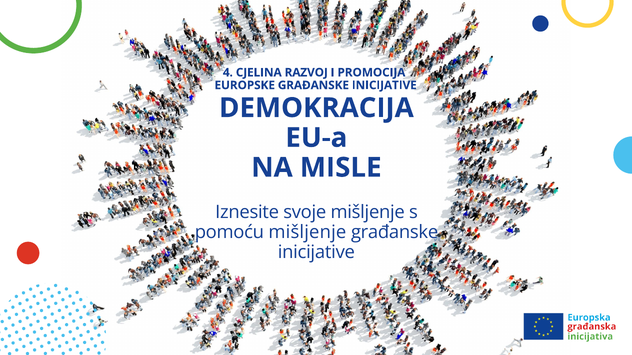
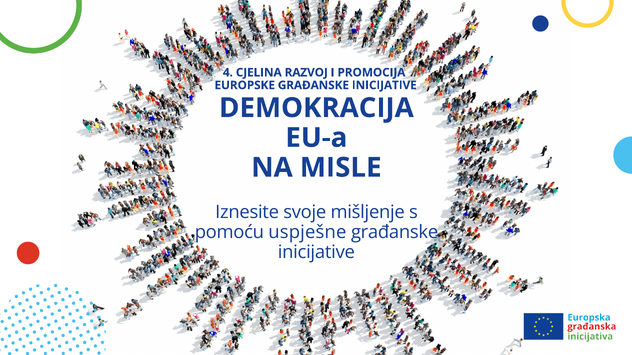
pomoću mišljenje: mišljenje -> uspješne (307, 233)
